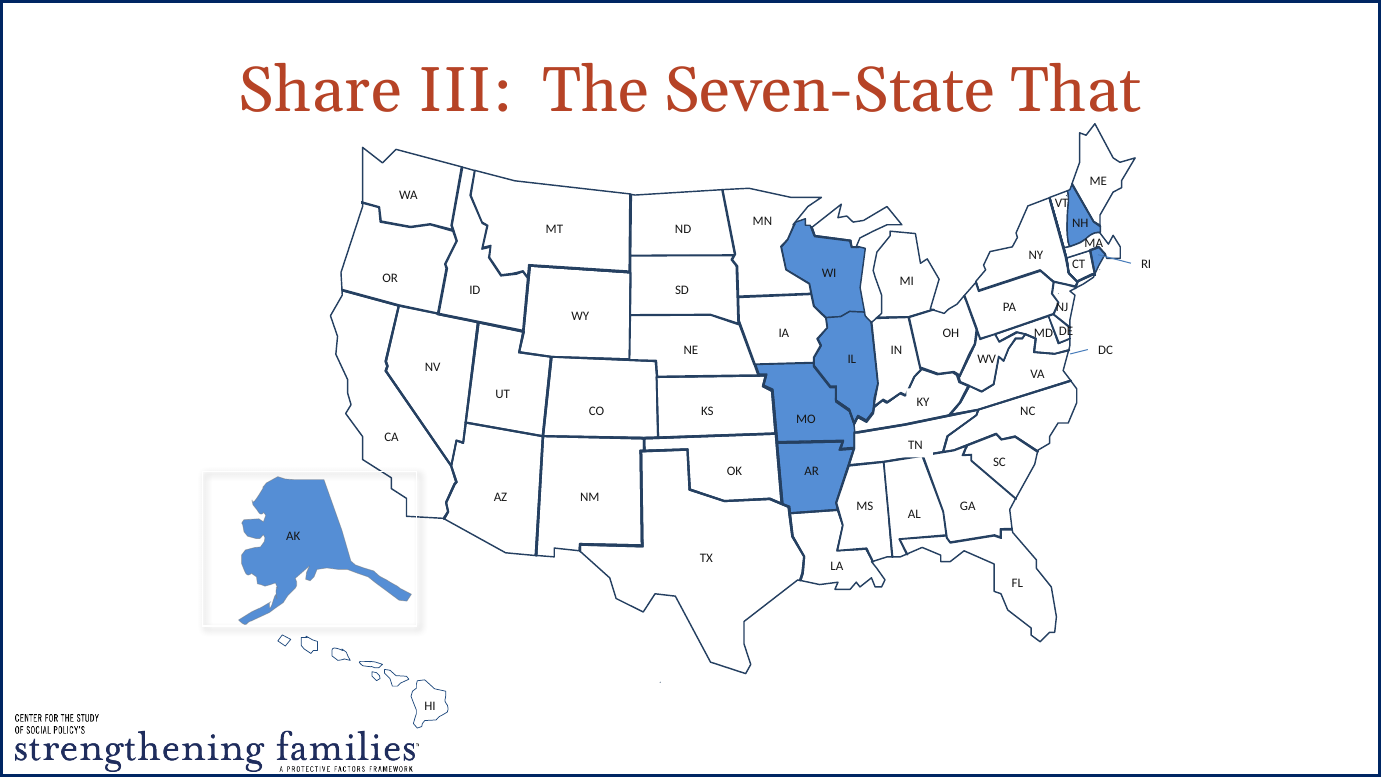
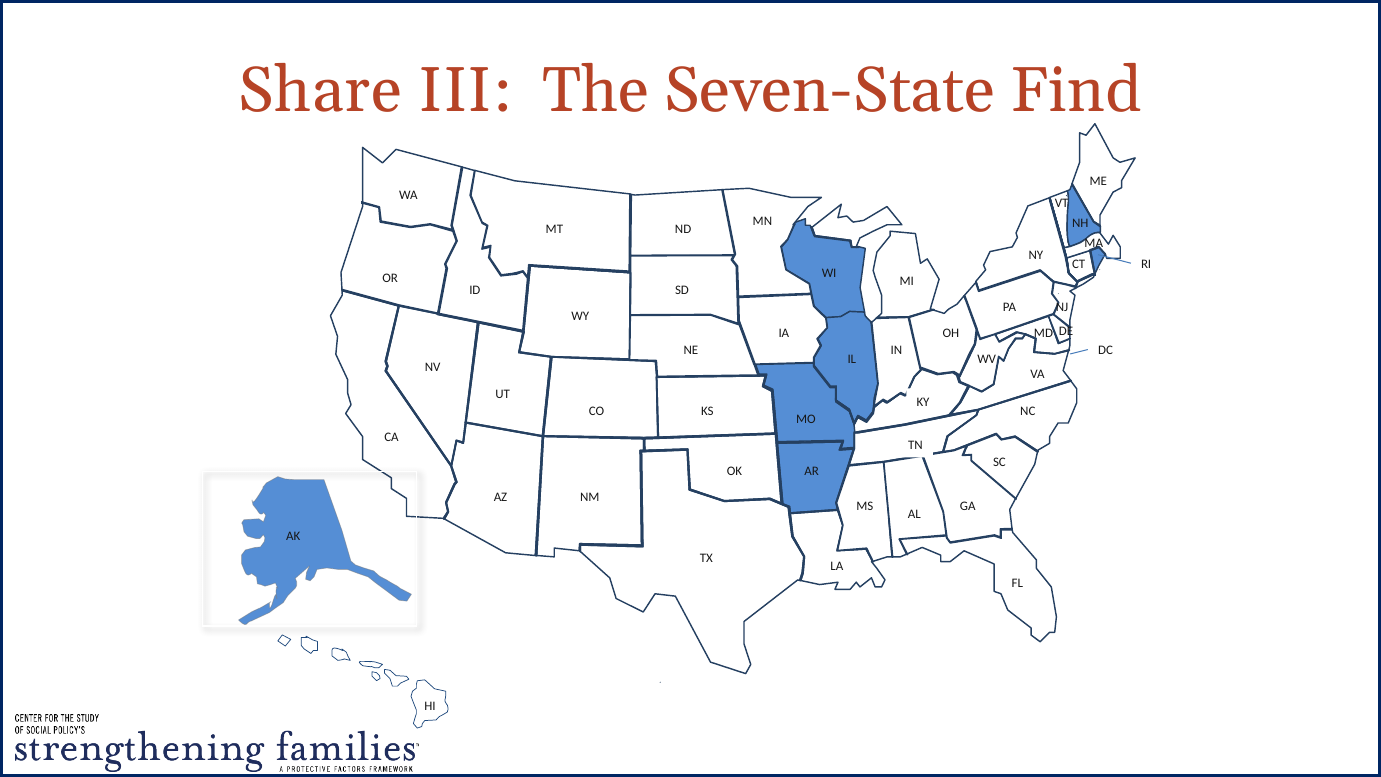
That: That -> Find (1076, 90)
